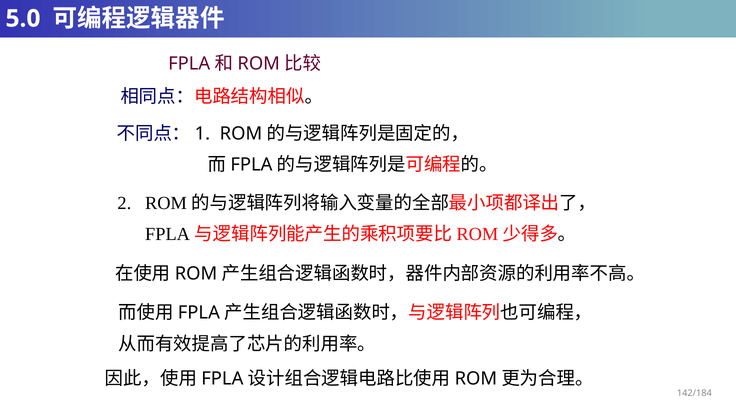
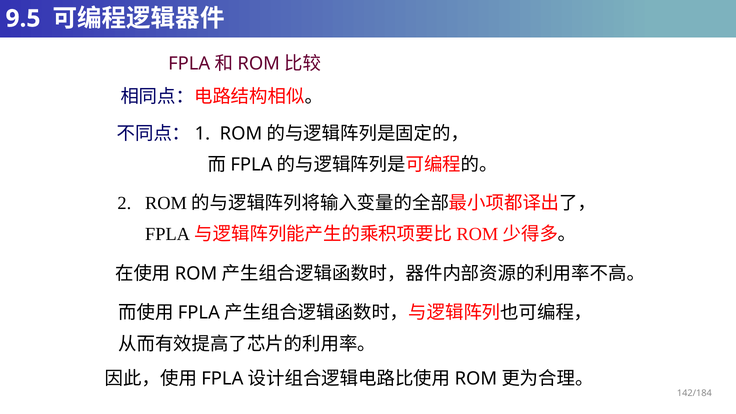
5.0: 5.0 -> 9.5 (23, 19)
